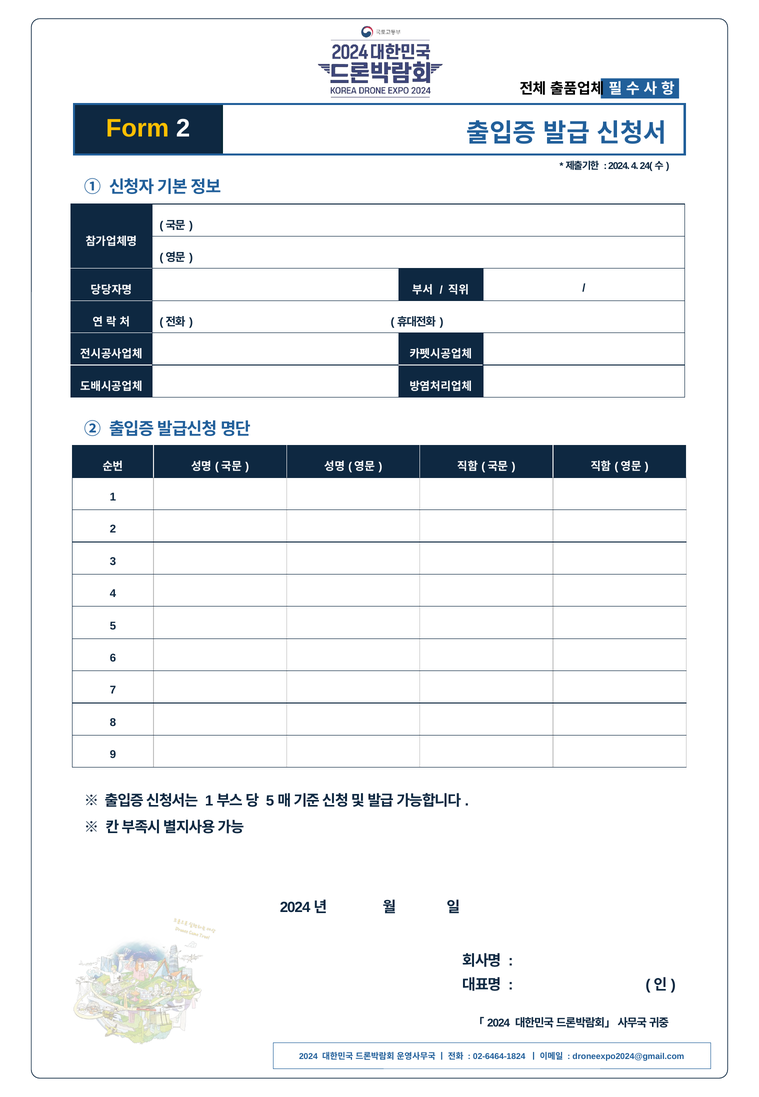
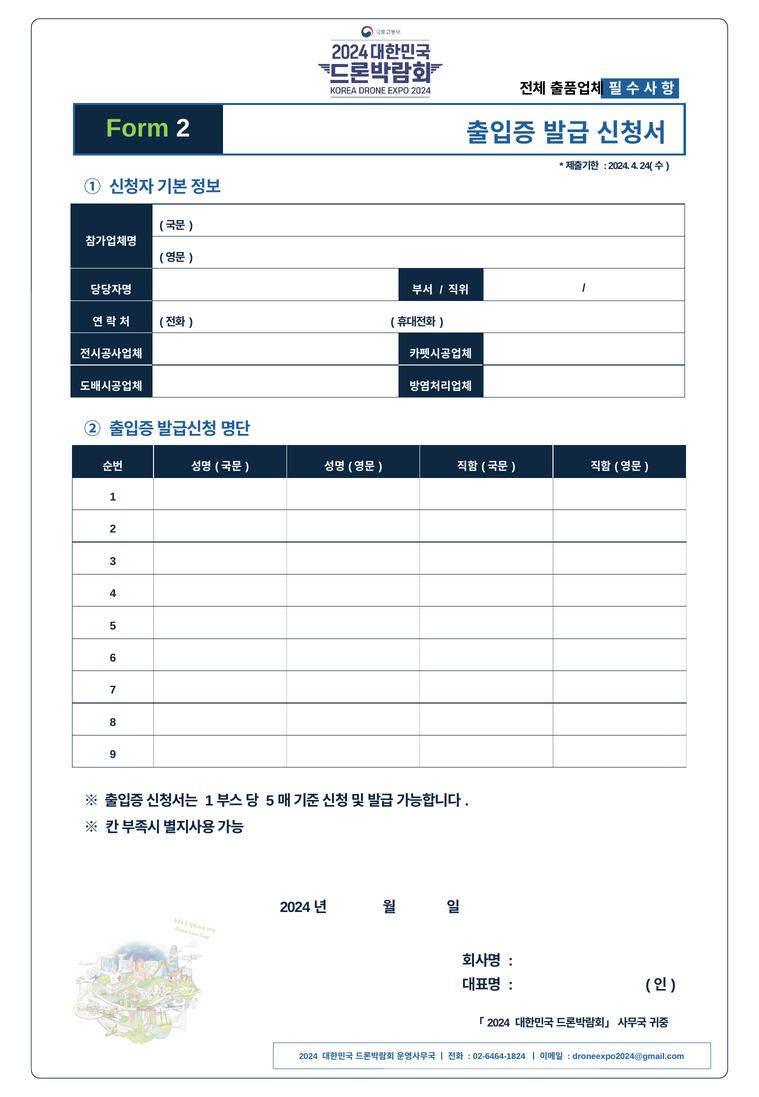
Form colour: yellow -> light green (138, 129)
